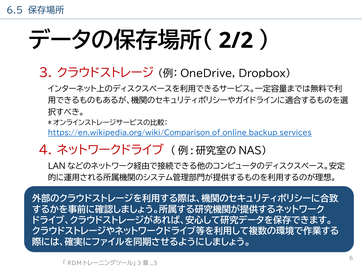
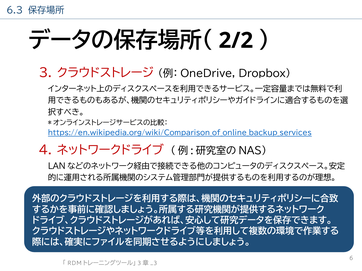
6.5: 6.5 -> 6.3 (15, 10)
